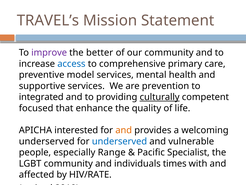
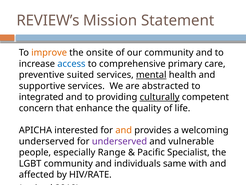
TRAVEL’s: TRAVEL’s -> REVIEW’s (48, 21)
improve colour: purple -> orange (49, 53)
better: better -> onsite (100, 53)
model: model -> suited (80, 75)
mental underline: none -> present (151, 75)
prevention: prevention -> abstracted (165, 86)
focused: focused -> concern (36, 108)
underserved colour: blue -> purple (119, 141)
times: times -> same (175, 163)
